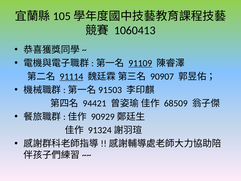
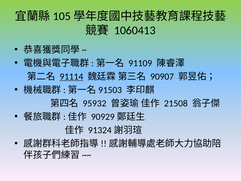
91109 underline: present -> none (140, 63)
94421: 94421 -> 95932 (95, 103)
68509: 68509 -> 21508 (176, 103)
